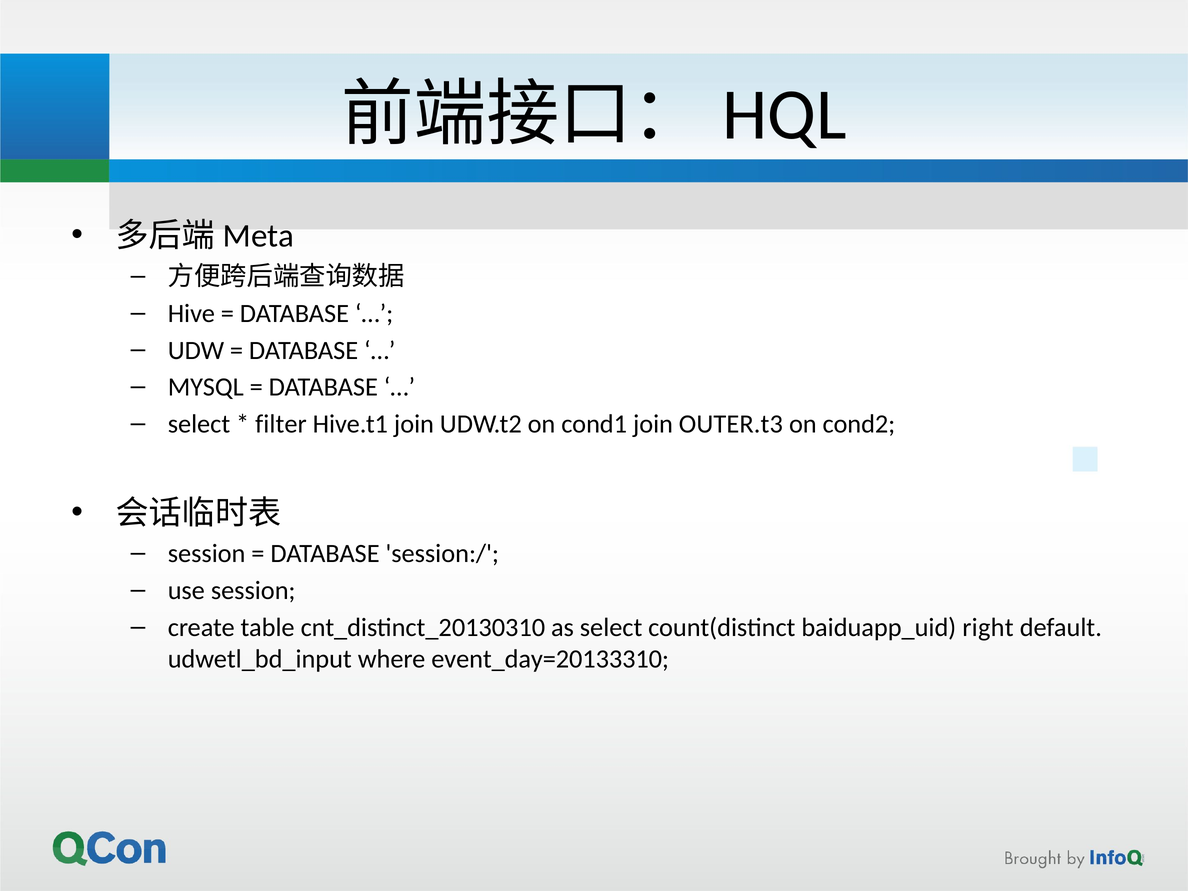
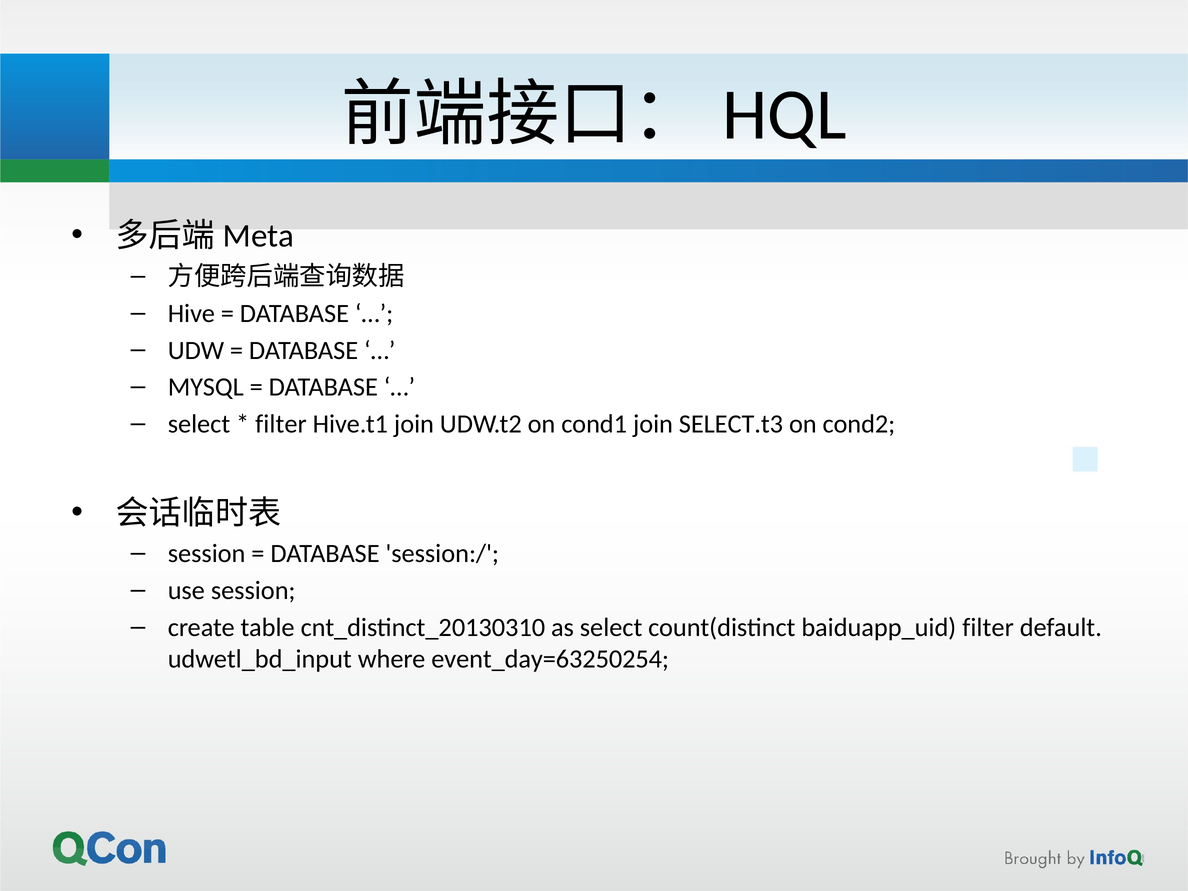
OUTER.t3: OUTER.t3 -> SELECT.t3 (731, 424)
baiduapp_uid right: right -> filter (988, 627)
event_day=20133310: event_day=20133310 -> event_day=63250254 (550, 659)
